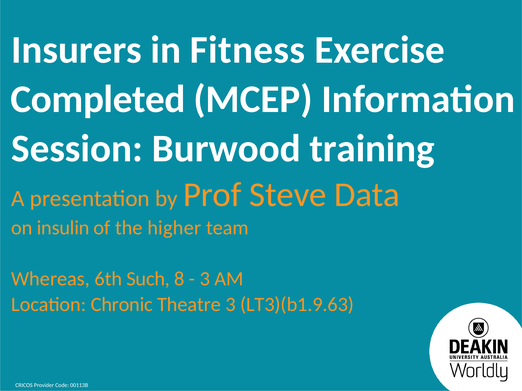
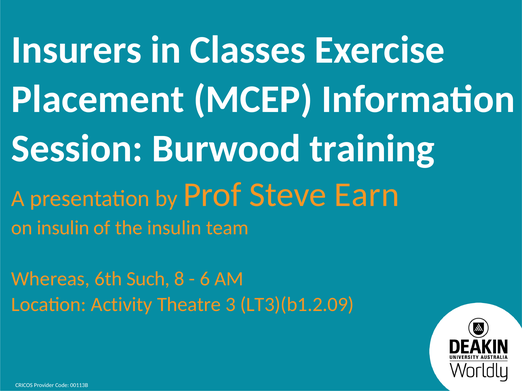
Fitness: Fitness -> Classes (248, 50)
Completed: Completed -> Placement (98, 99)
Data: Data -> Earn (367, 195)
the higher: higher -> insulin (174, 228)
3: 3 -> 6 (205, 279)
Chronic: Chronic -> Activity (122, 305)
LT3)(b1.9.63: LT3)(b1.9.63 -> LT3)(b1.2.09 (297, 305)
